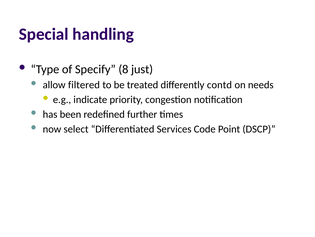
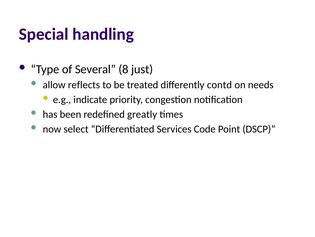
Specify: Specify -> Several (95, 69)
filtered: filtered -> reflects (84, 85)
further: further -> greatly (142, 114)
